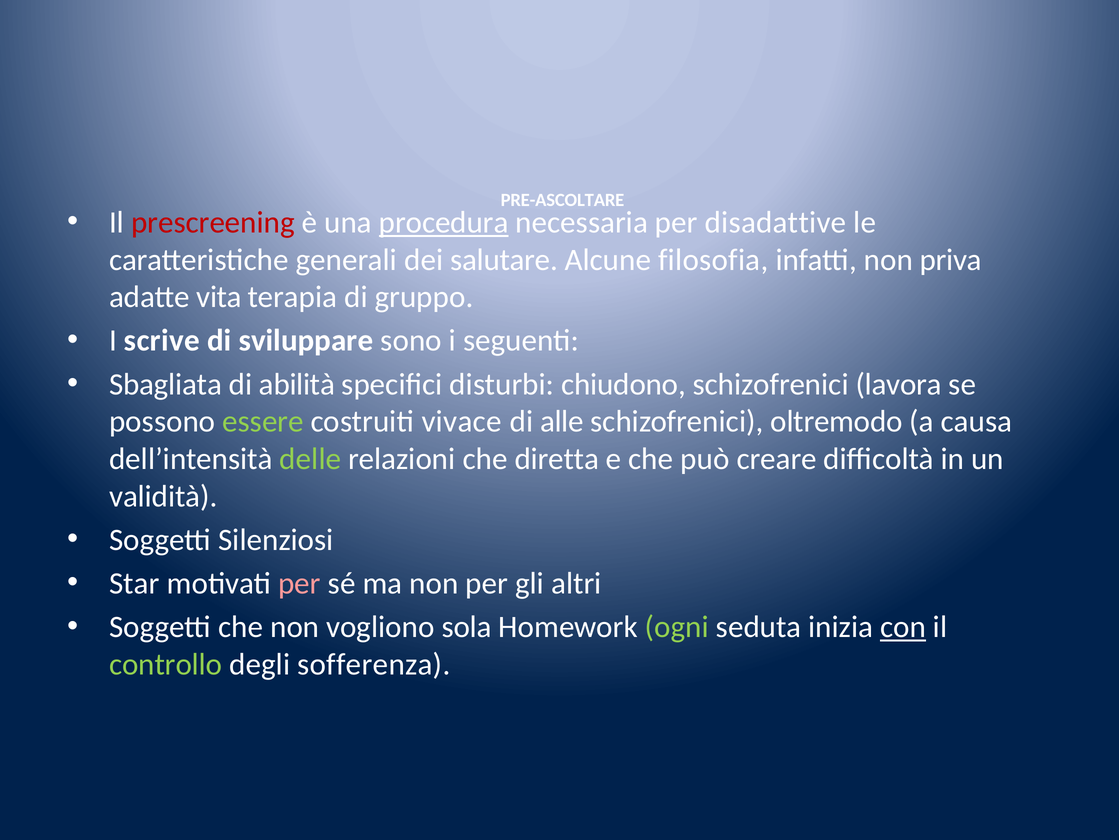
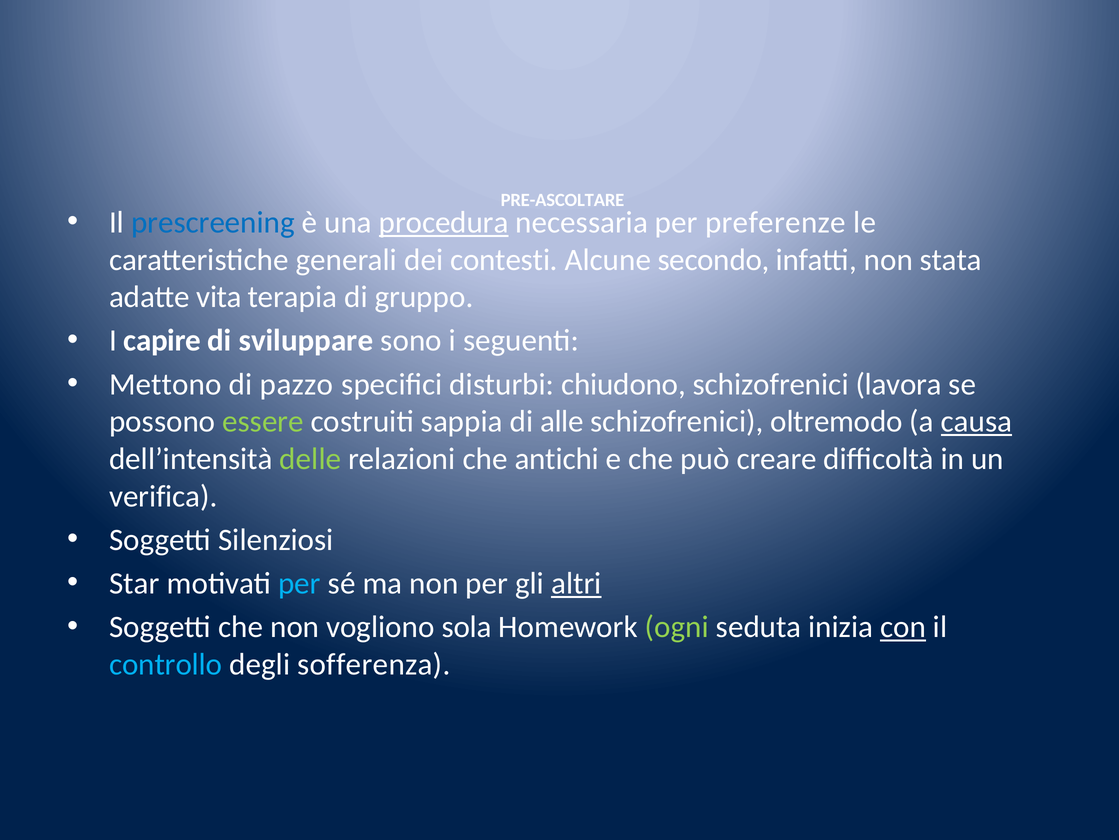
prescreening colour: red -> blue (213, 222)
disadattive: disadattive -> preferenze (775, 222)
salutare: salutare -> contesti (504, 260)
filosofia: filosofia -> secondo (713, 260)
priva: priva -> stata (951, 260)
scrive: scrive -> capire (162, 340)
Sbagliata: Sbagliata -> Mettono (165, 384)
abilità: abilità -> pazzo (297, 384)
vivace: vivace -> sappia (462, 421)
causa underline: none -> present (977, 421)
diretta: diretta -> antichi (557, 459)
validità: validità -> verifica (163, 496)
per colour: pink -> light blue (299, 583)
altri underline: none -> present (576, 583)
controllo colour: light green -> light blue (166, 664)
